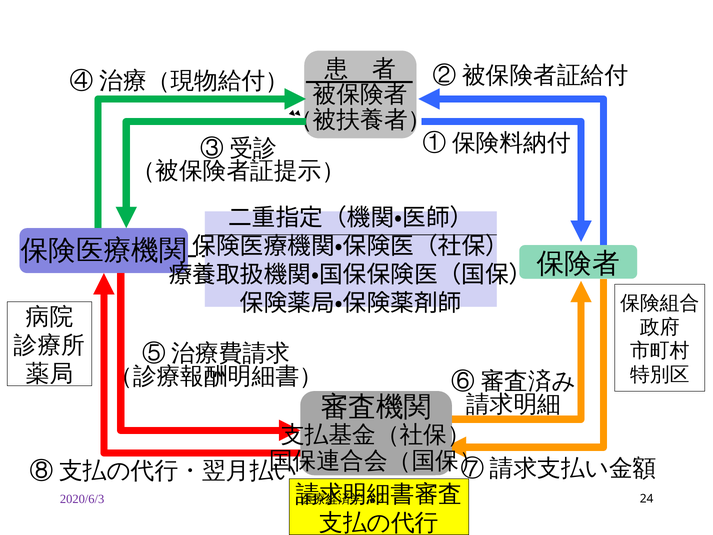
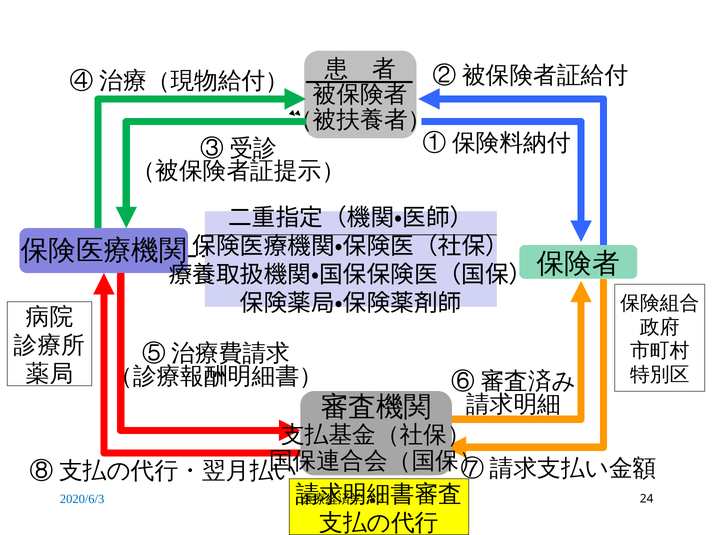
2020/6/3 colour: purple -> blue (82, 499)
